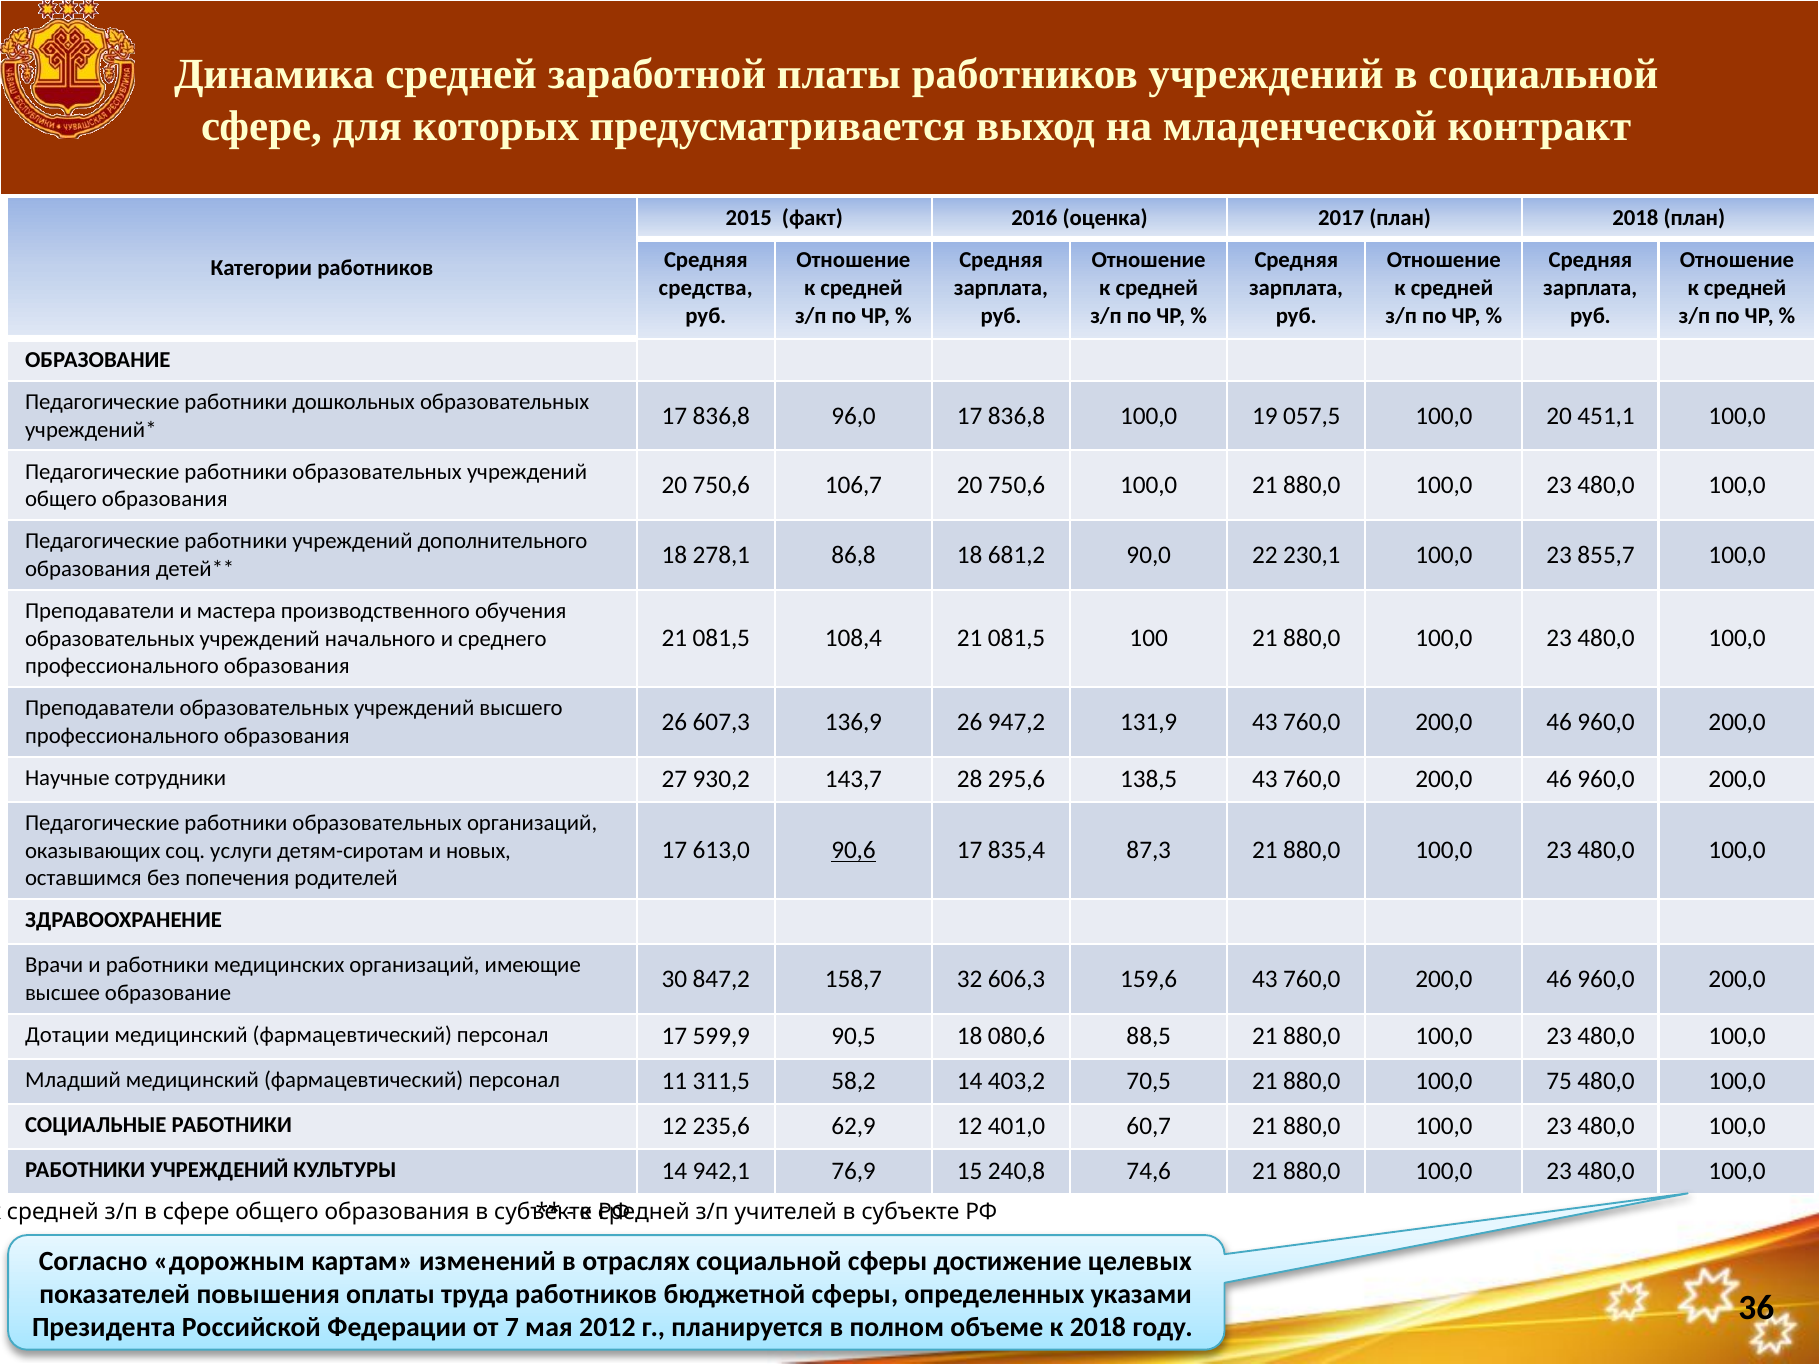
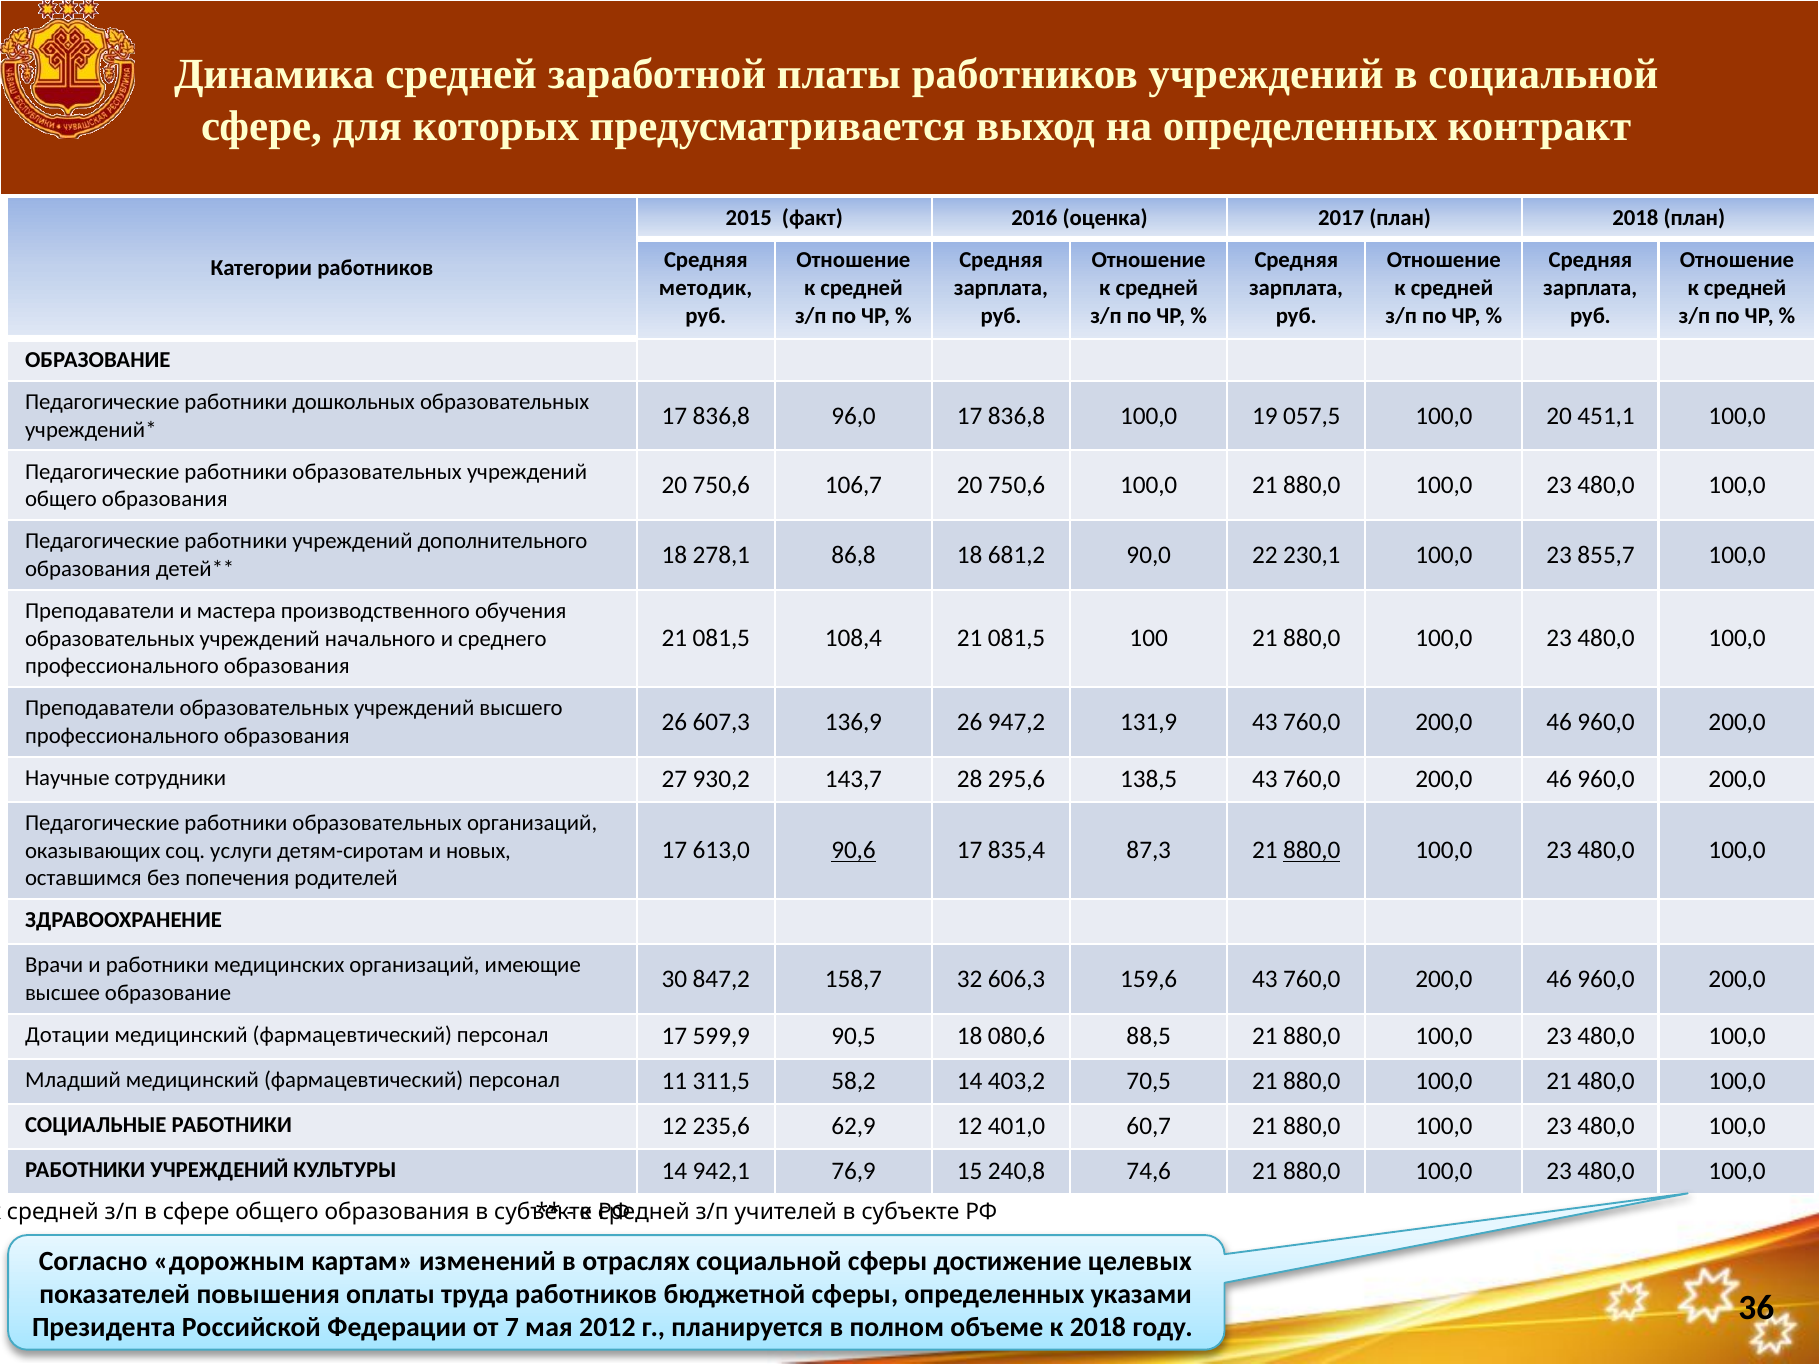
на младенческой: младенческой -> определенных (1300, 126)
средства: средства -> методик (706, 288)
880,0 underline: none -> present (1312, 851)
880,0 100,0 75: 75 -> 21 (1559, 1082)
